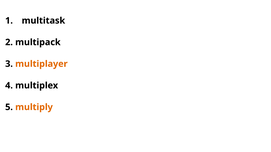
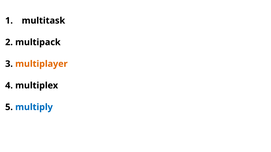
multiply colour: orange -> blue (34, 107)
